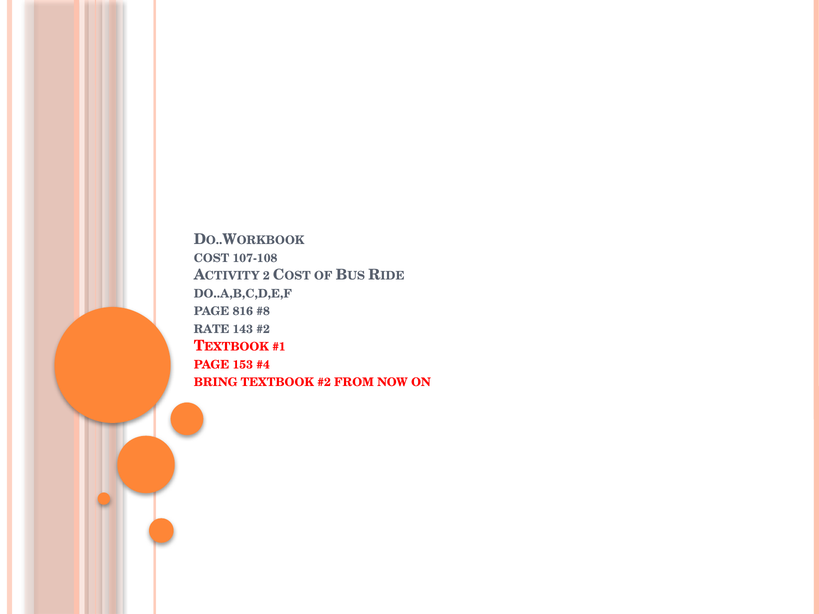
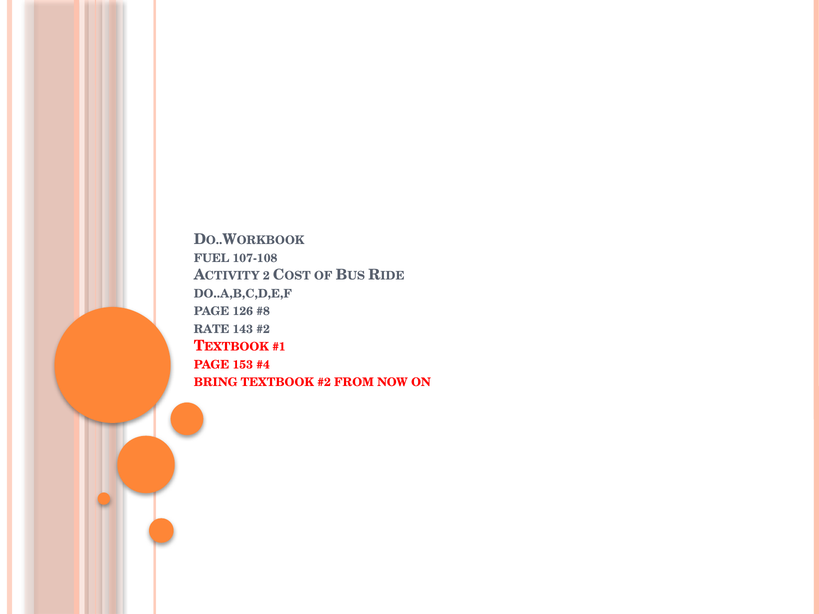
COST: COST -> FUEL (212, 258)
816: 816 -> 126 (243, 312)
